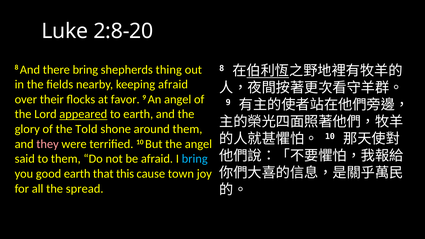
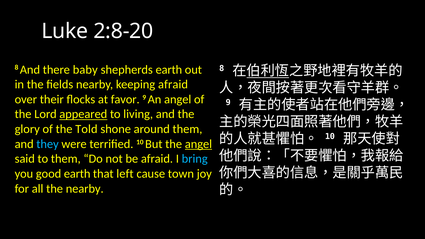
there bring: bring -> baby (85, 70)
shepherds thing: thing -> earth (169, 70)
to earth: earth -> living (138, 114)
they colour: pink -> light blue (48, 144)
angel underline: none -> present (198, 144)
this: this -> left (125, 174)
the spread: spread -> nearby (85, 189)
